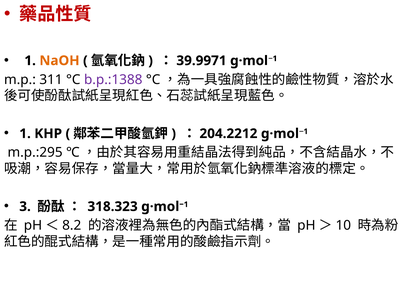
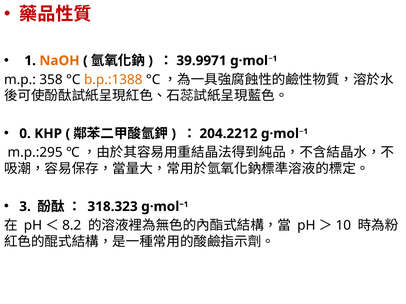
311: 311 -> 358 (51, 80)
b.p.:1388 colour: purple -> orange (113, 80)
1: 1 -> 0 (25, 134)
